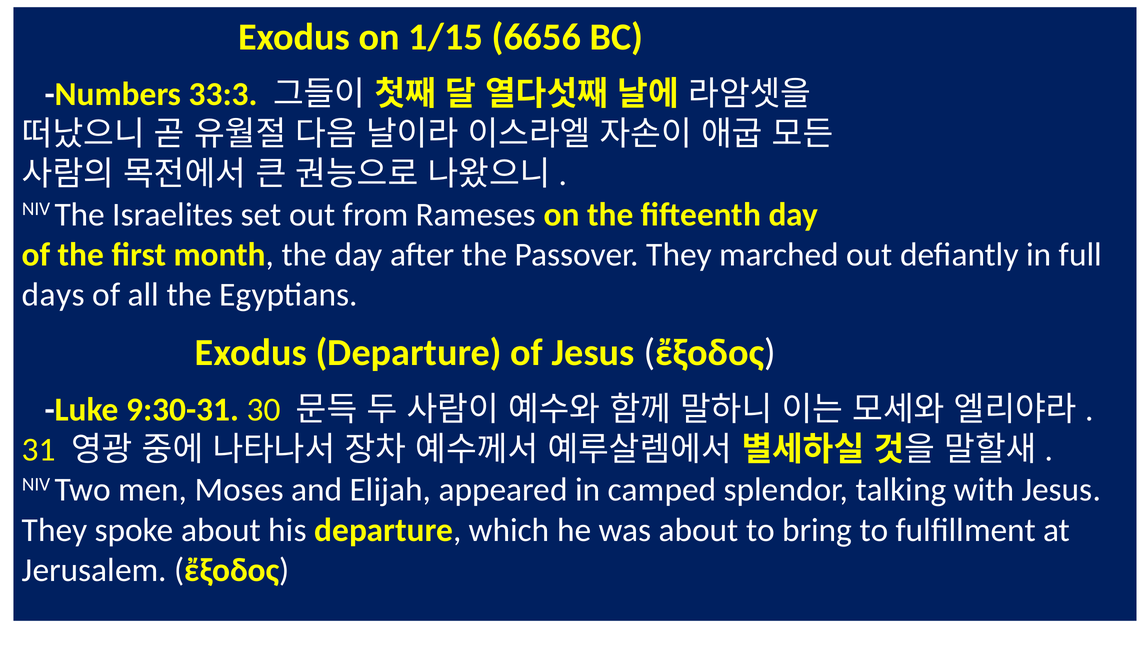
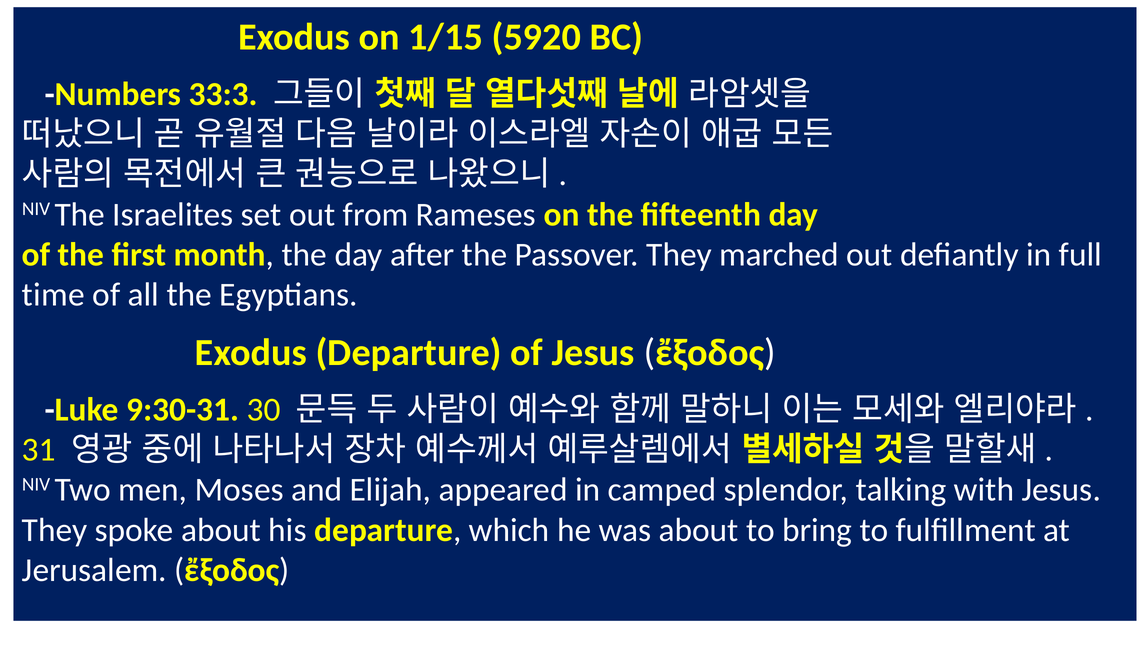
6656: 6656 -> 5920 (536, 37)
days: days -> time (53, 295)
